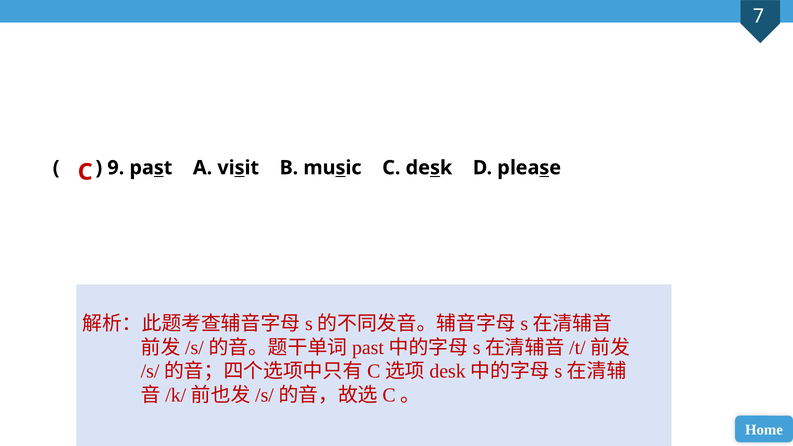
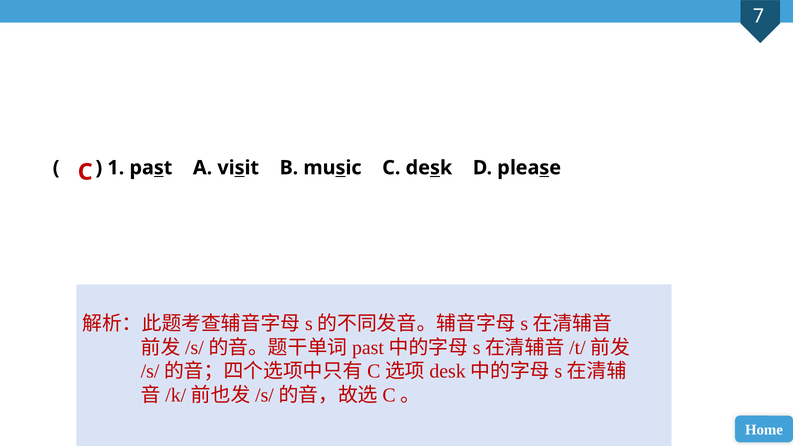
9: 9 -> 1 (116, 168)
